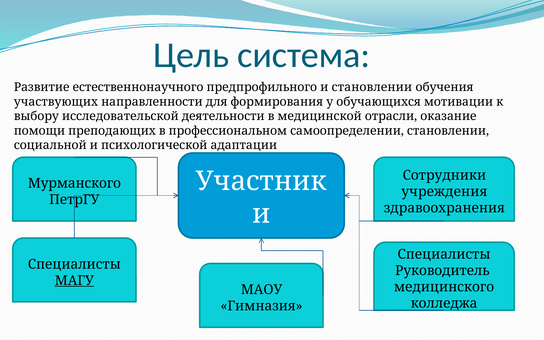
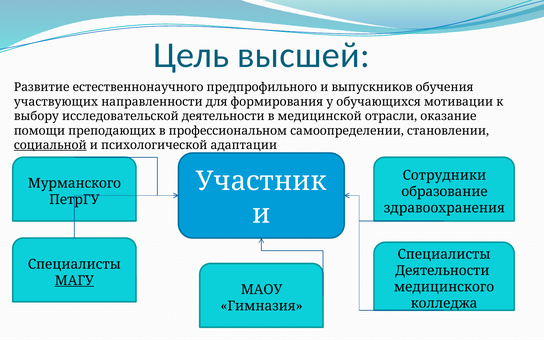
система: система -> высшей (303, 55)
и становлении: становлении -> выпускников (372, 87)
социальной underline: none -> present (50, 145)
учреждения: учреждения -> образование (444, 192)
Руководитель: Руководитель -> Деятельности (442, 271)
